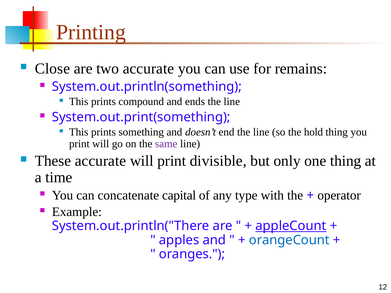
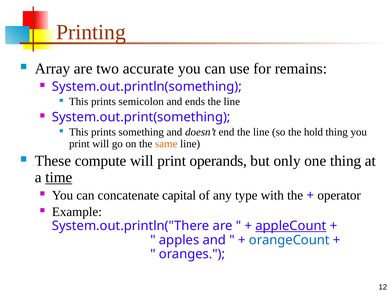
Close: Close -> Array (53, 69)
compound: compound -> semicolon (141, 102)
same colour: purple -> orange (166, 144)
These accurate: accurate -> compute (101, 161)
divisible: divisible -> operands (218, 161)
time underline: none -> present (59, 178)
